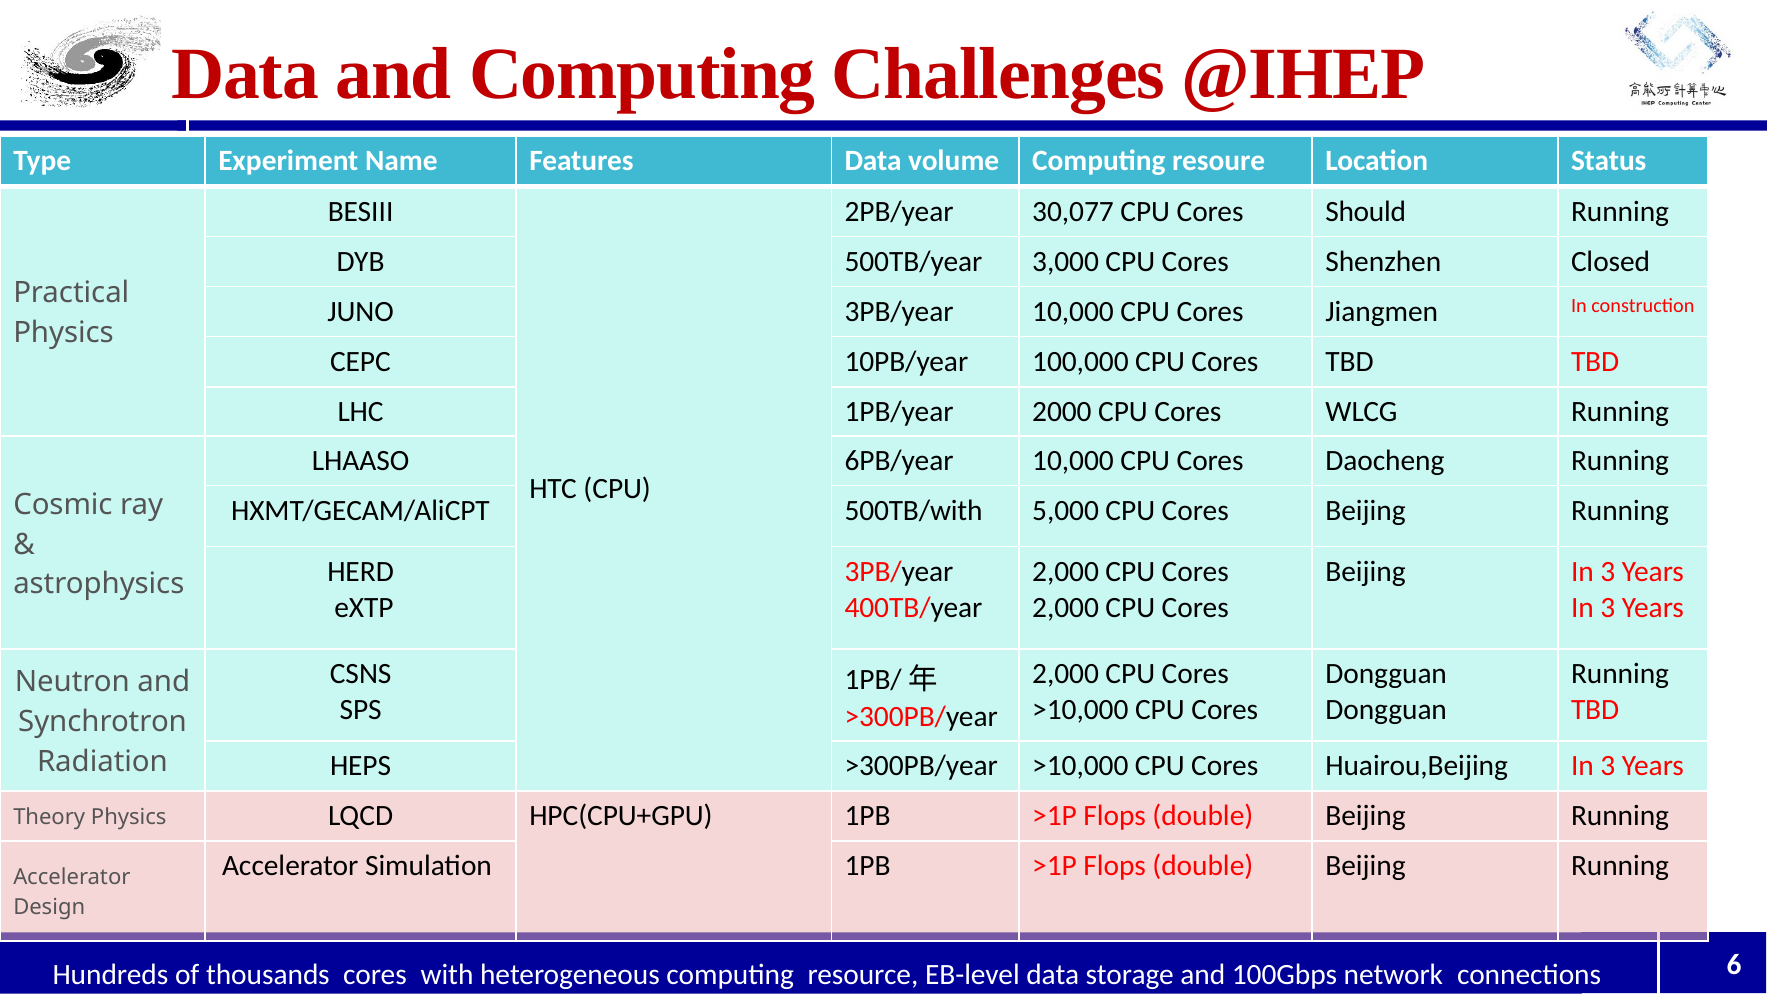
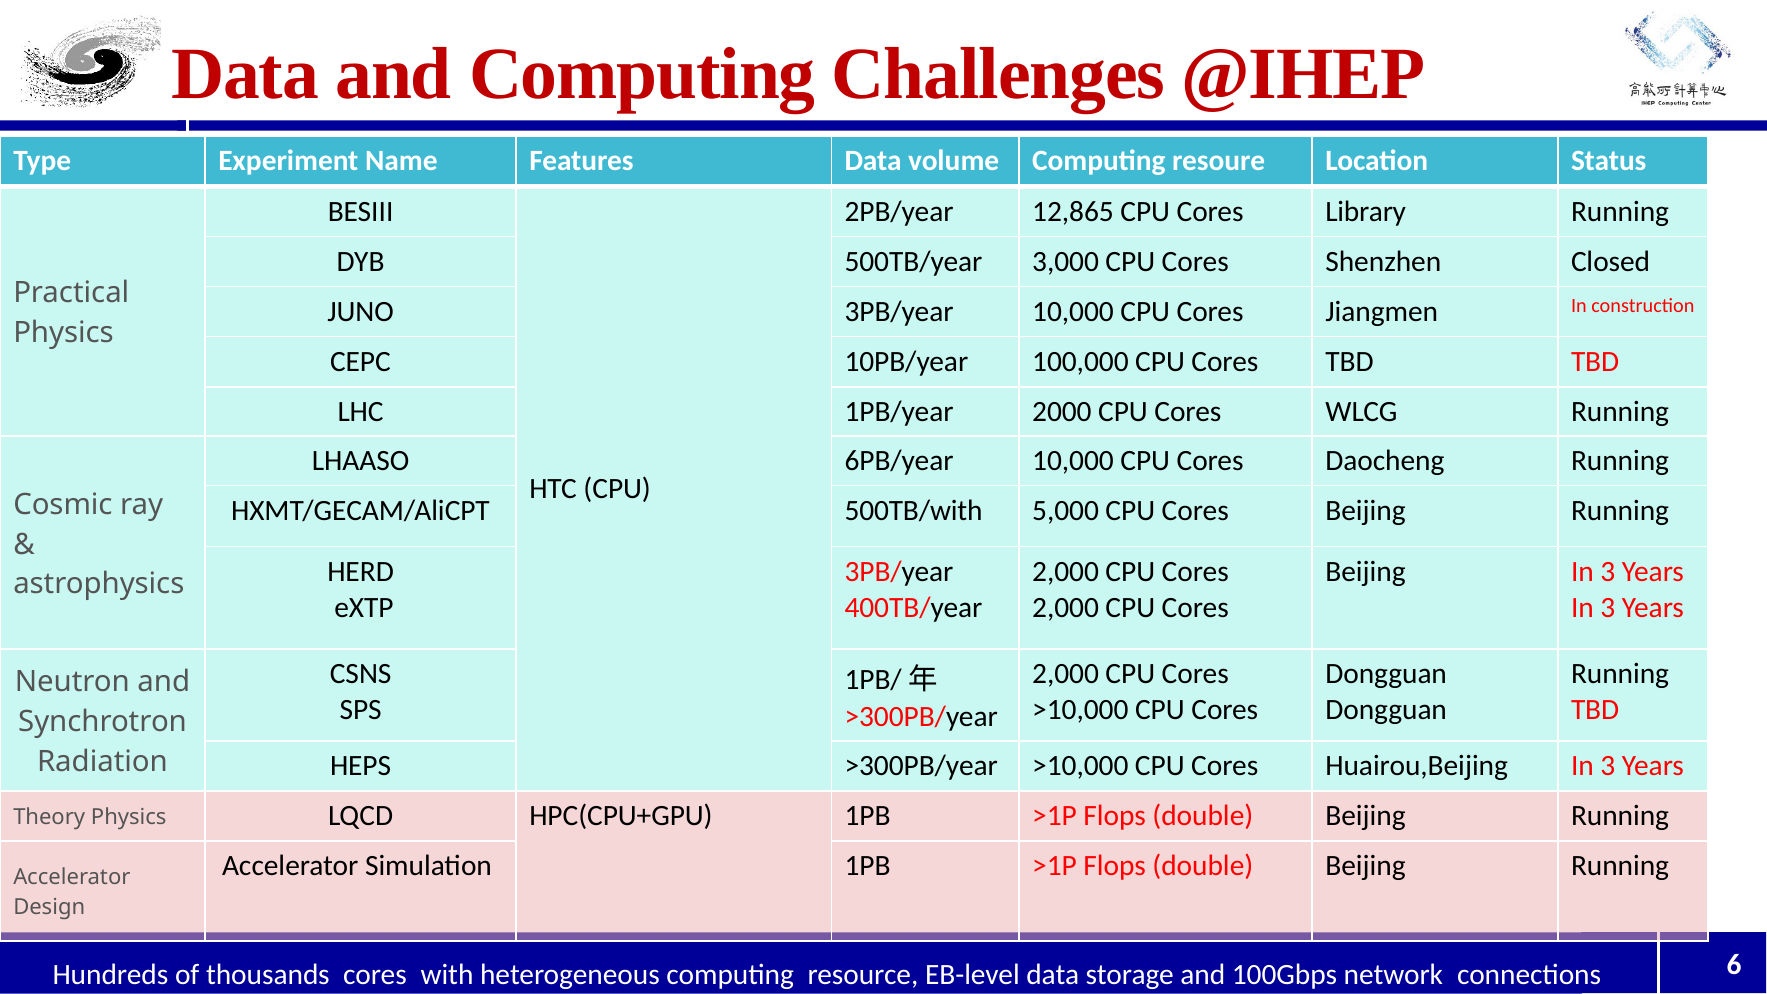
30,077: 30,077 -> 12,865 (1073, 211)
Should: Should -> Library (1366, 211)
